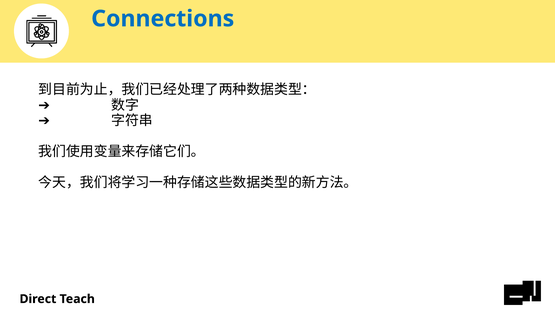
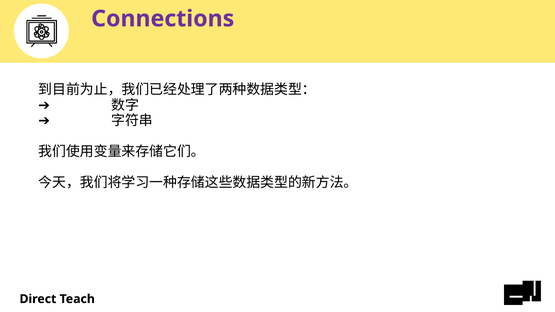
Connections colour: blue -> purple (163, 19)
